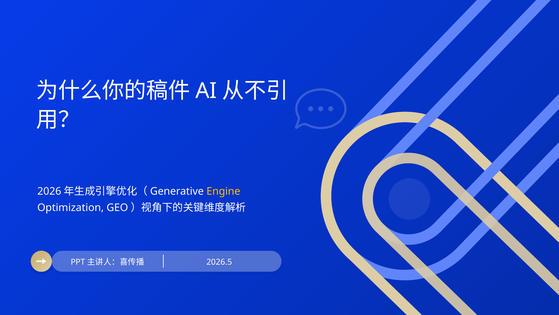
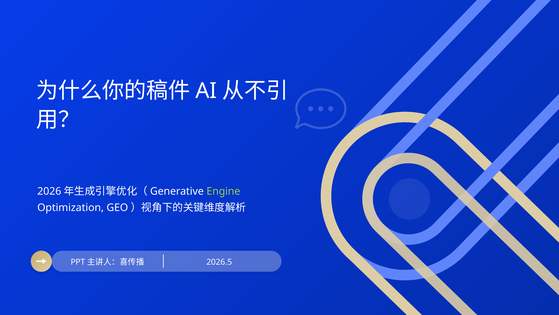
Engine colour: yellow -> light green (223, 191)
